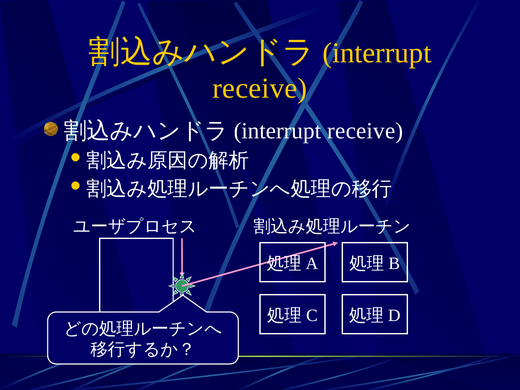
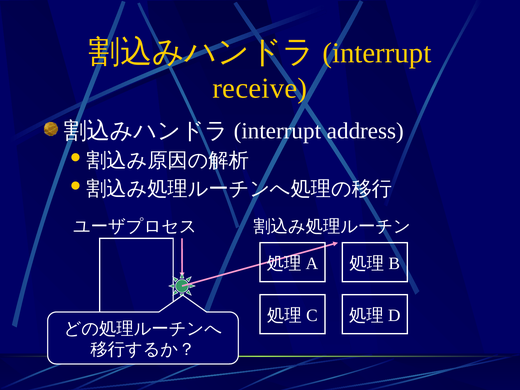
receive: receive -> address (365, 131)
